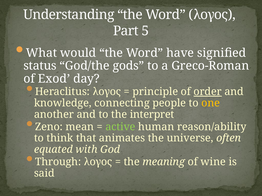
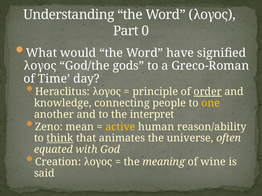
5: 5 -> 0 (145, 31)
status: status -> λογος (40, 66)
Exod: Exod -> Time (54, 79)
active colour: light green -> yellow (120, 127)
think underline: none -> present (60, 138)
Through: Through -> Creation (58, 162)
